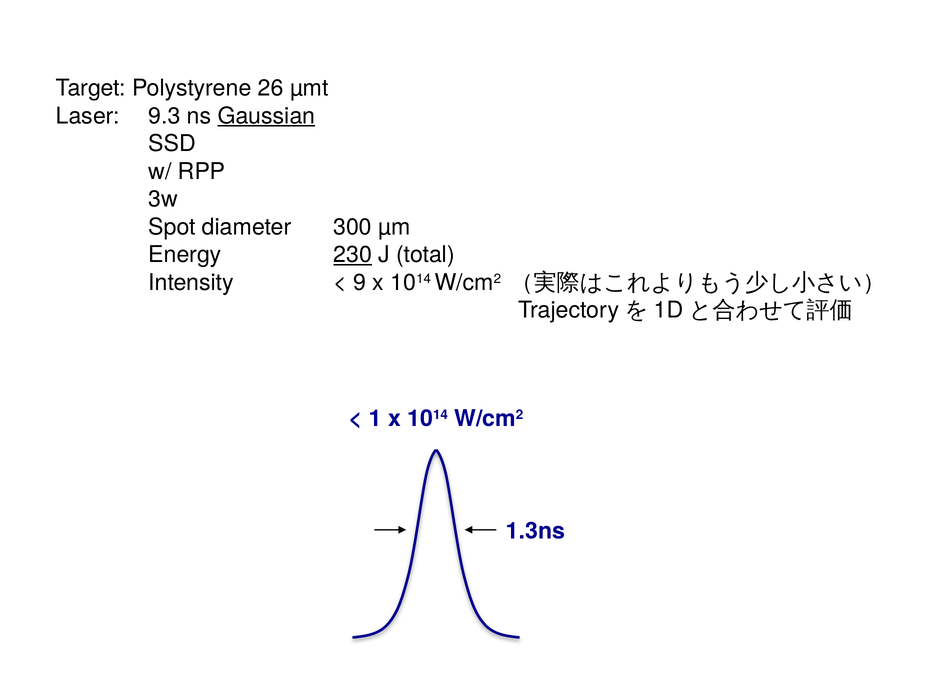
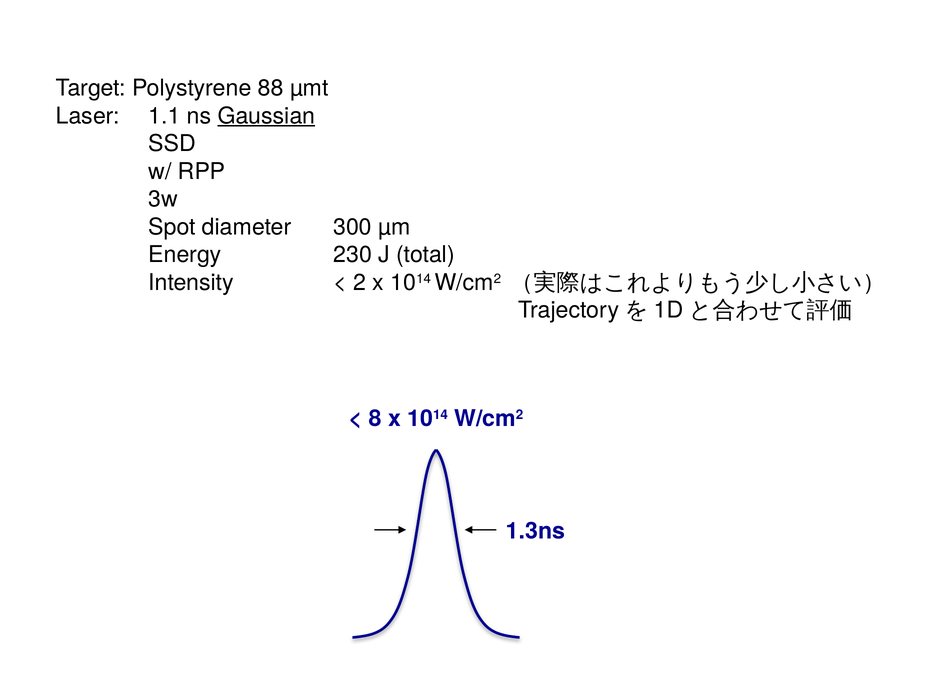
26: 26 -> 88 (271, 88)
9.3: 9.3 -> 1.1 (164, 116)
230 underline: present -> none (353, 255)
9: 9 -> 2 (360, 282)
1: 1 -> 8 (375, 419)
